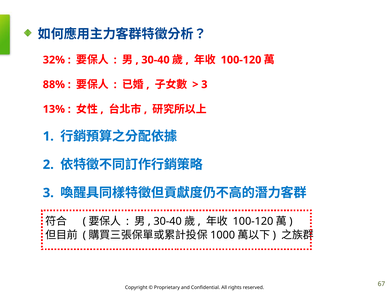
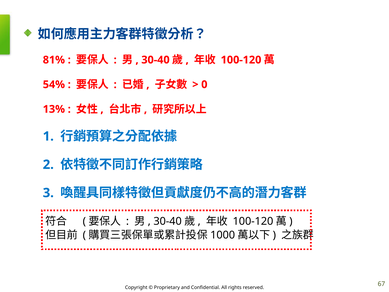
32%: 32% -> 81% (54, 60)
88%: 88% -> 54% (54, 84)
3: 3 -> 0 (204, 84)
